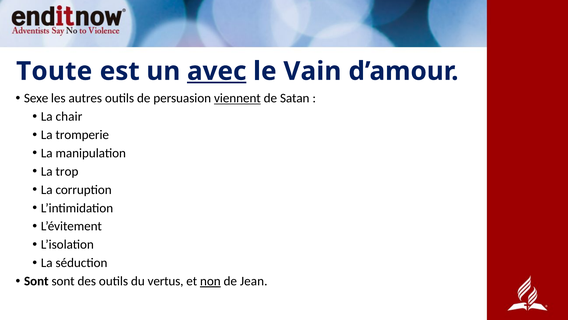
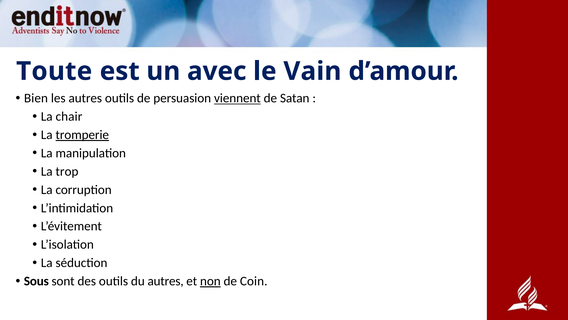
avec underline: present -> none (217, 71)
Sexe: Sexe -> Bien (36, 98)
tromperie underline: none -> present (82, 135)
Sont: Sont -> Sous (36, 281)
du vertus: vertus -> autres (166, 281)
Jean: Jean -> Coin (254, 281)
